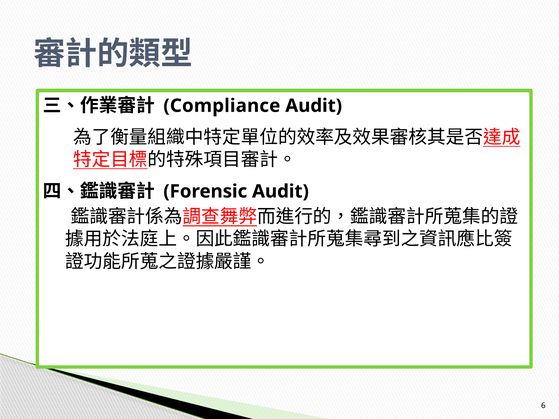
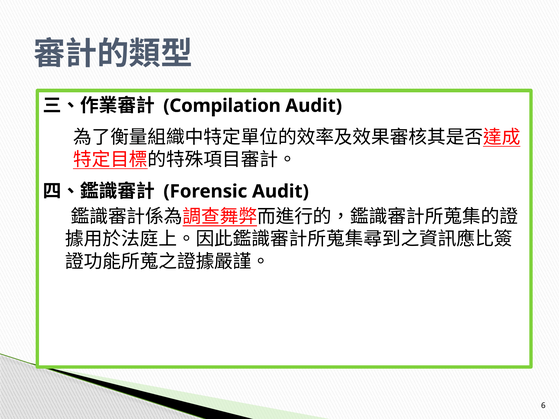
Compliance: Compliance -> Compilation (222, 106)
